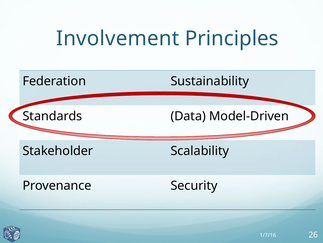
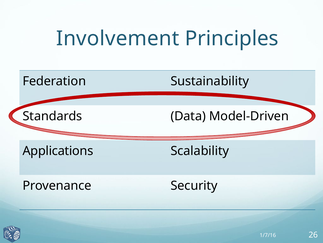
Stakeholder: Stakeholder -> Applications (58, 151)
